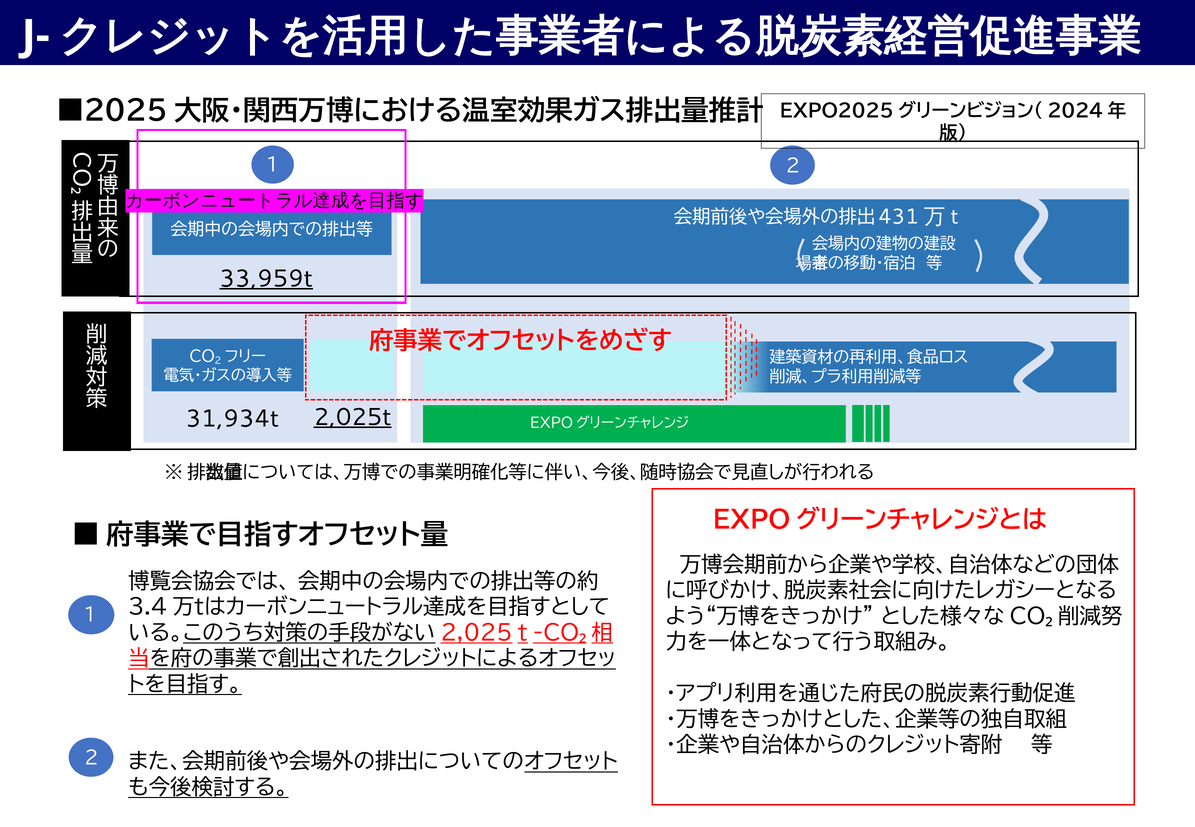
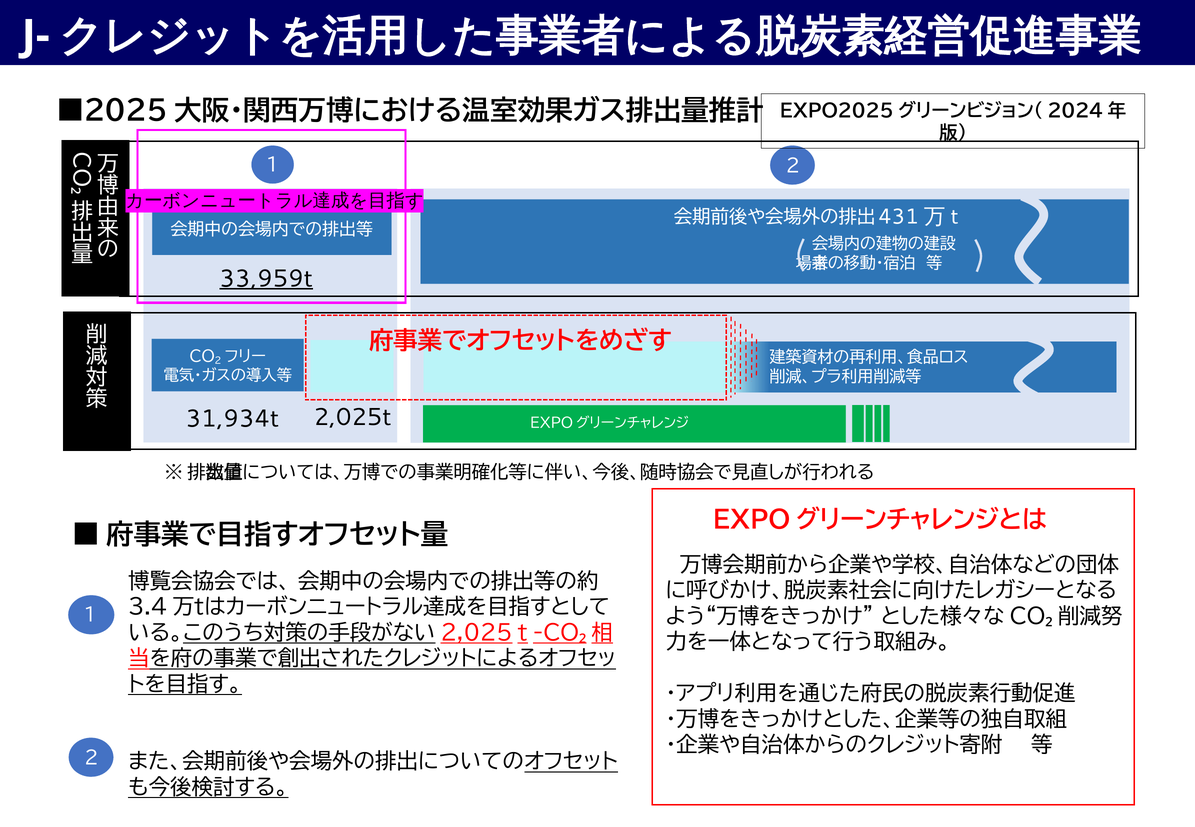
2,025t underline: present -> none (353, 417)
